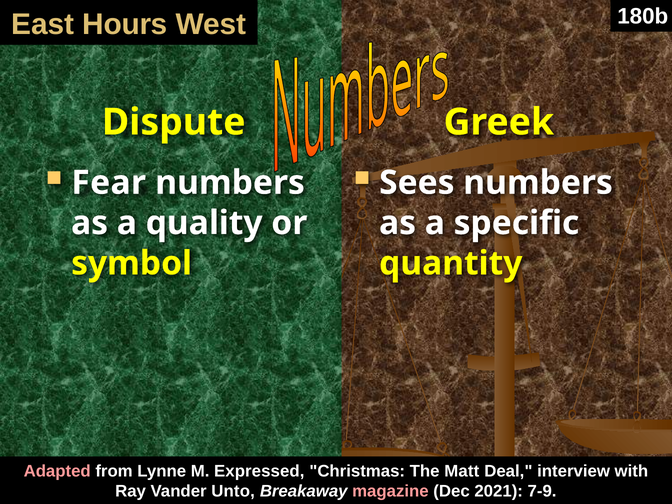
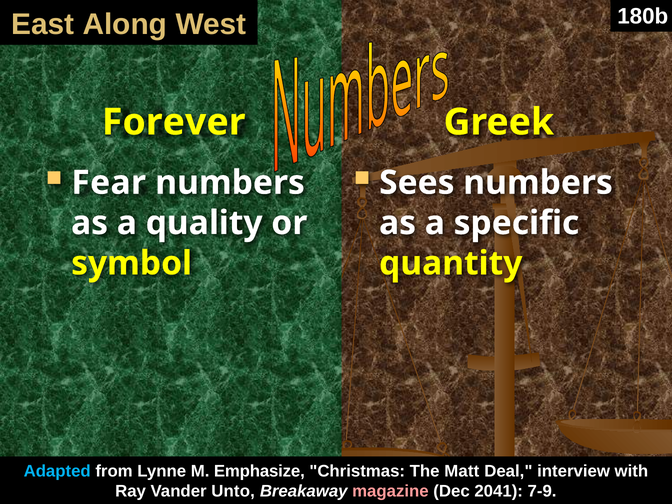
Hours: Hours -> Along (125, 24)
Dispute: Dispute -> Forever (174, 122)
Adapted colour: pink -> light blue (57, 471)
Expressed: Expressed -> Emphasize (259, 471)
2021: 2021 -> 2041 (499, 491)
